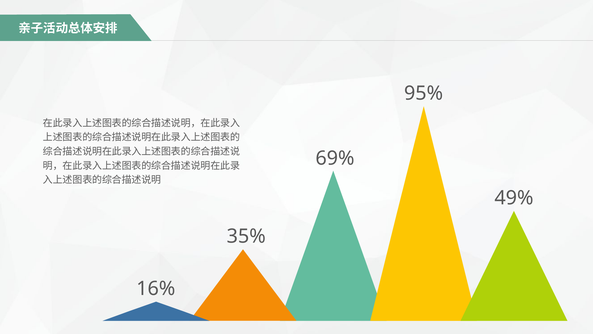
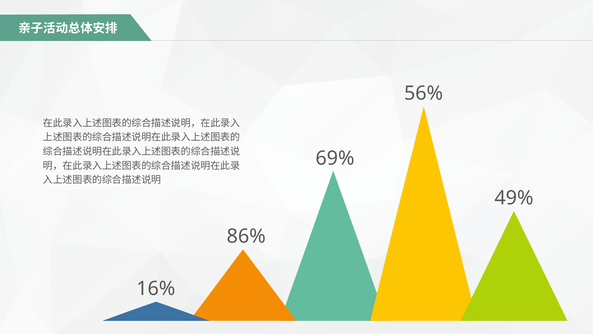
95%: 95% -> 56% (424, 93)
35%: 35% -> 86% (246, 236)
